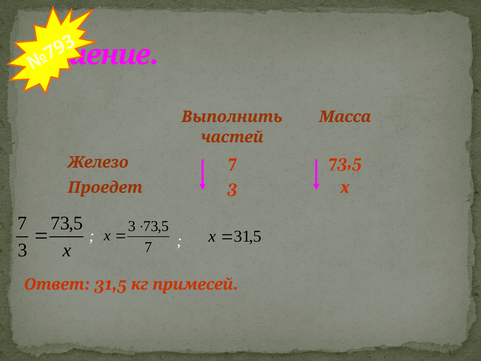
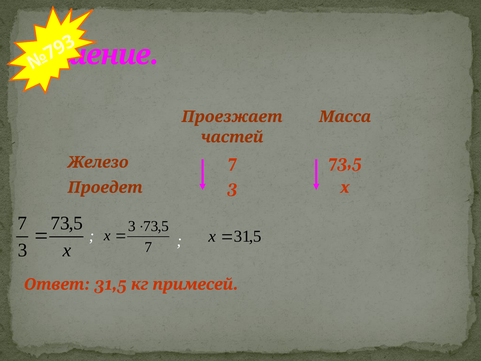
Выполнить: Выполнить -> Проезжает (232, 117)
